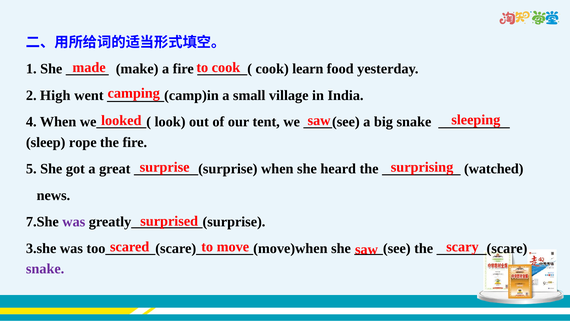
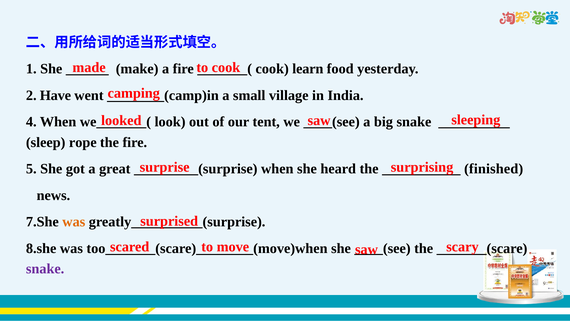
High: High -> Have (55, 95)
watched: watched -> finished (494, 169)
was colour: purple -> orange (74, 222)
3.she: 3.she -> 8.she (41, 248)
